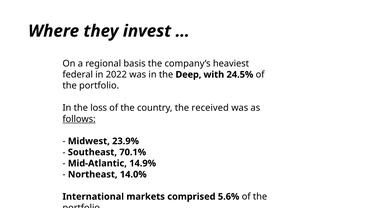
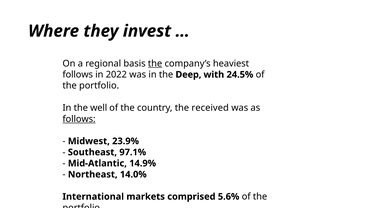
the underline: none -> present (155, 63)
federal: federal -> follows (78, 74)
loss: loss -> well (99, 108)
70.1%: 70.1% -> 97.1% (133, 152)
